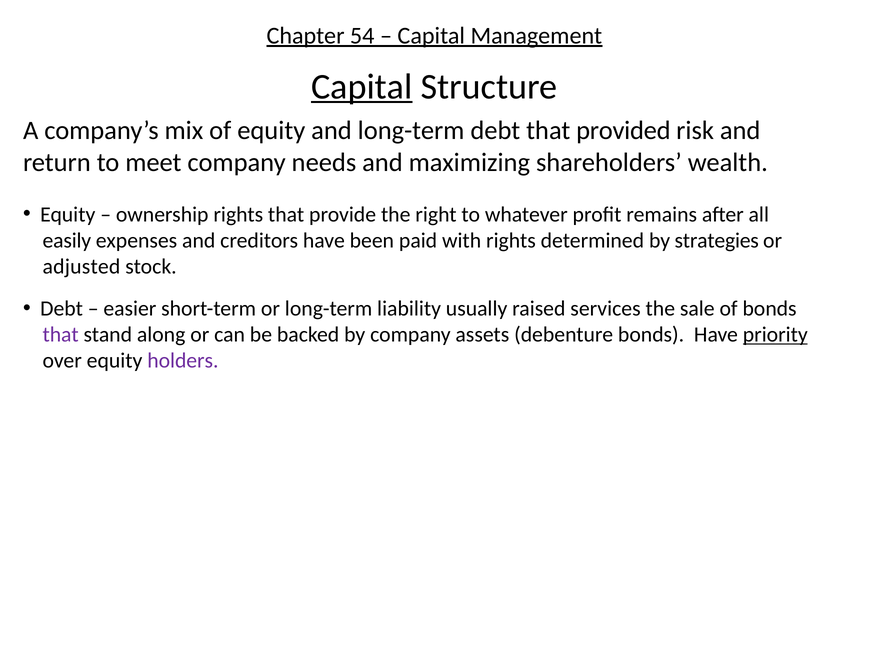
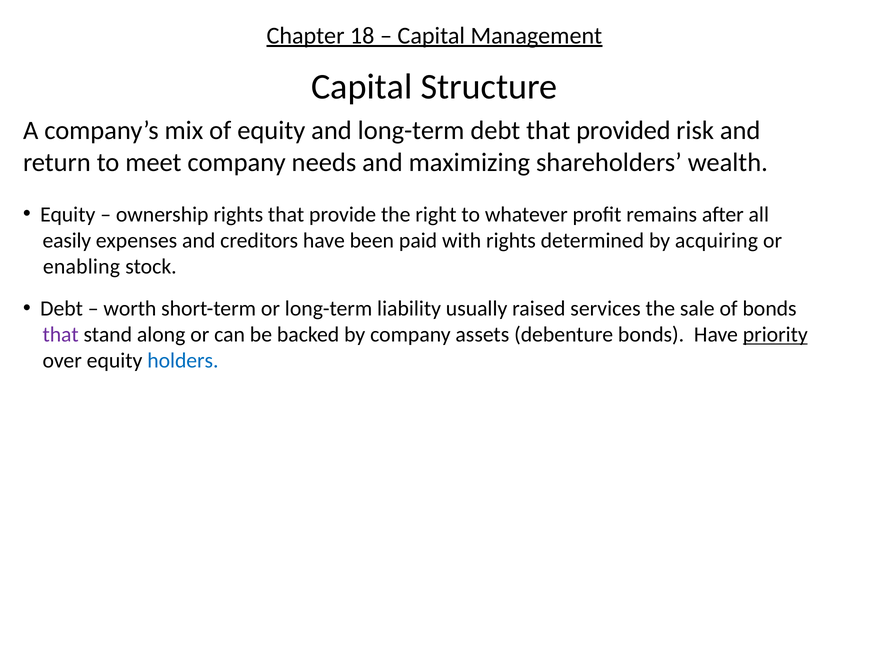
54: 54 -> 18 (362, 36)
Capital underline: present -> none (362, 87)
strategies: strategies -> acquiring (717, 240)
adjusted: adjusted -> enabling (81, 266)
easier: easier -> worth (130, 308)
holders colour: purple -> blue (183, 361)
